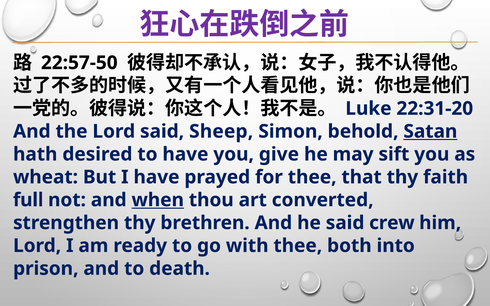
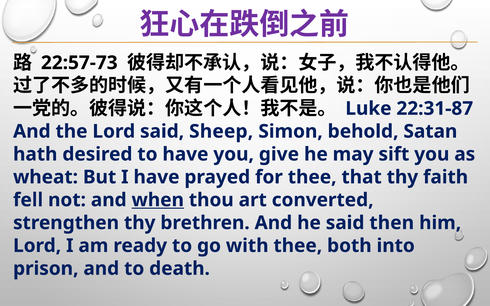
22:57-50: 22:57-50 -> 22:57-73 (79, 63)
22:31-20: 22:31-20 -> 22:31-87 (435, 109)
Satan underline: present -> none (430, 131)
full: full -> fell (28, 200)
crew: crew -> then (392, 223)
